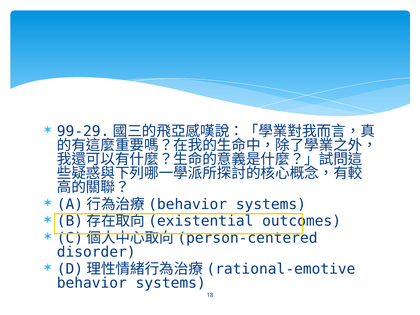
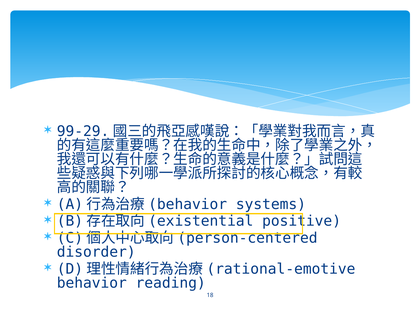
outcomes: outcomes -> positive (302, 221)
behavior systems: systems -> reading (171, 283)
